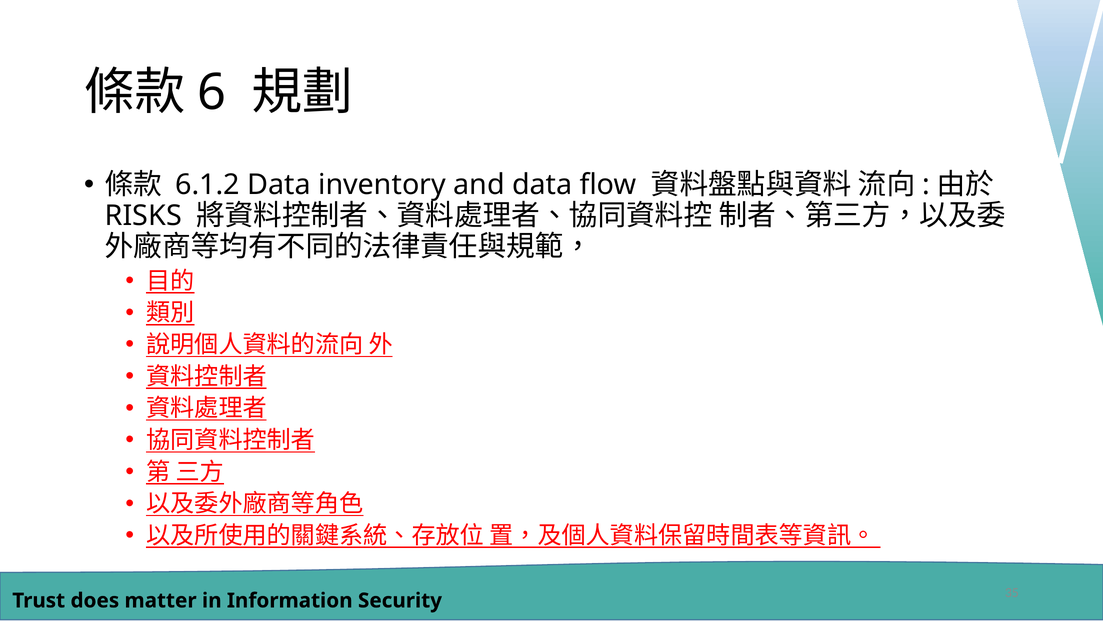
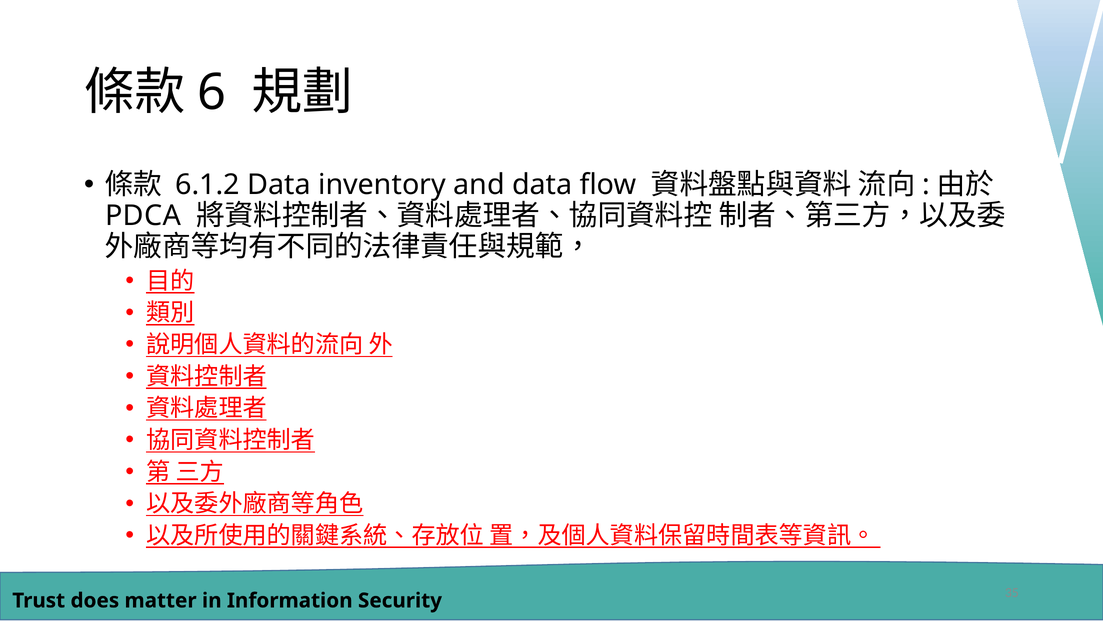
RISKS: RISKS -> PDCA (143, 216)
